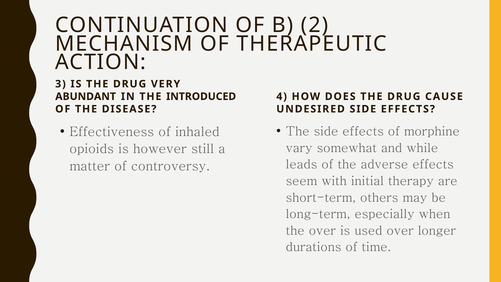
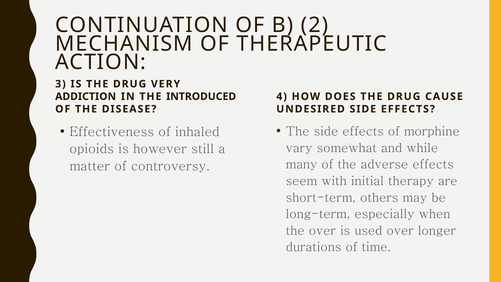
ABUNDANT: ABUNDANT -> ADDICTION (86, 96)
leads: leads -> many (302, 164)
